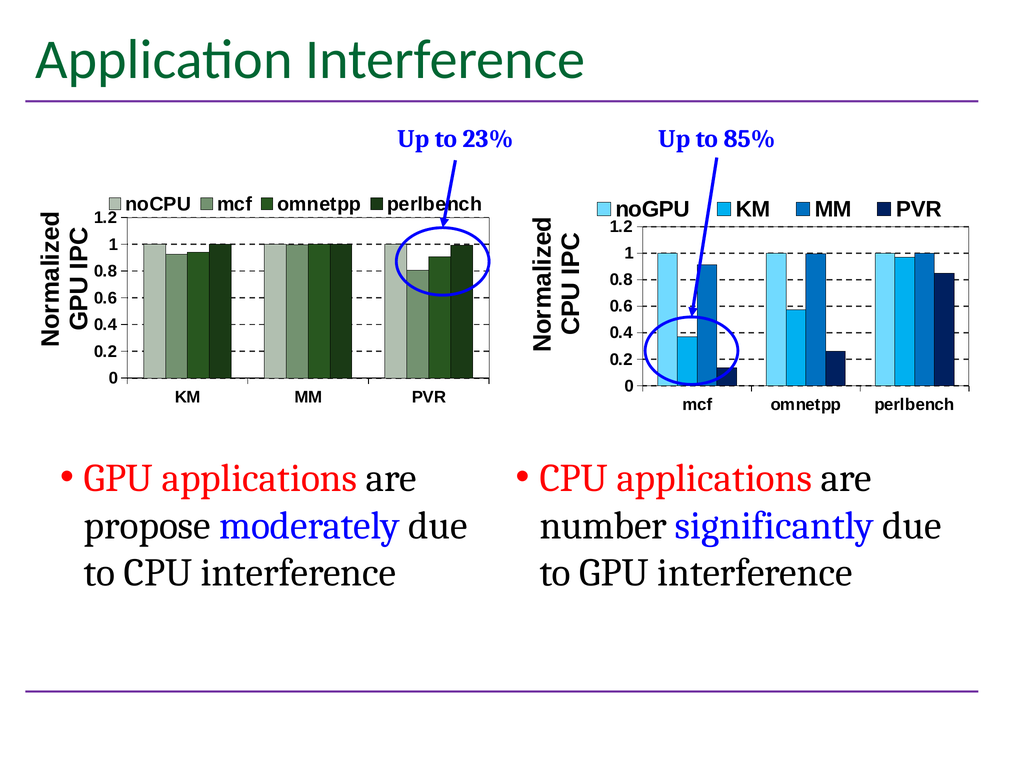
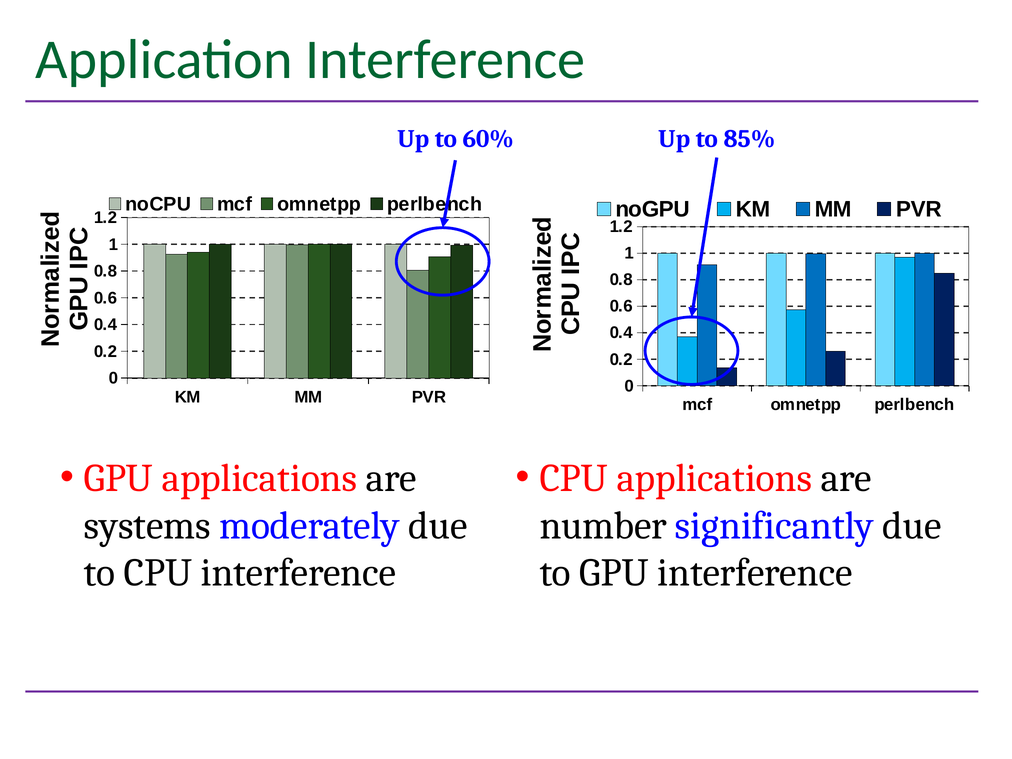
23%: 23% -> 60% (488, 139)
propose: propose -> systems (147, 526)
